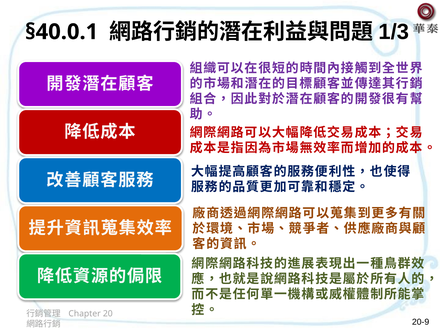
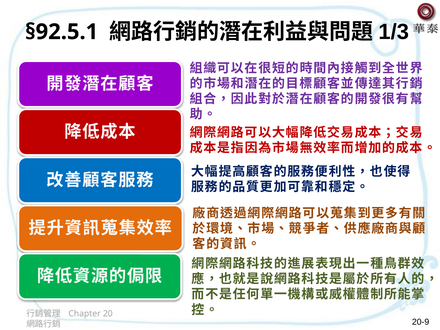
§40.0.1: §40.0.1 -> §92.5.1 (62, 32)
